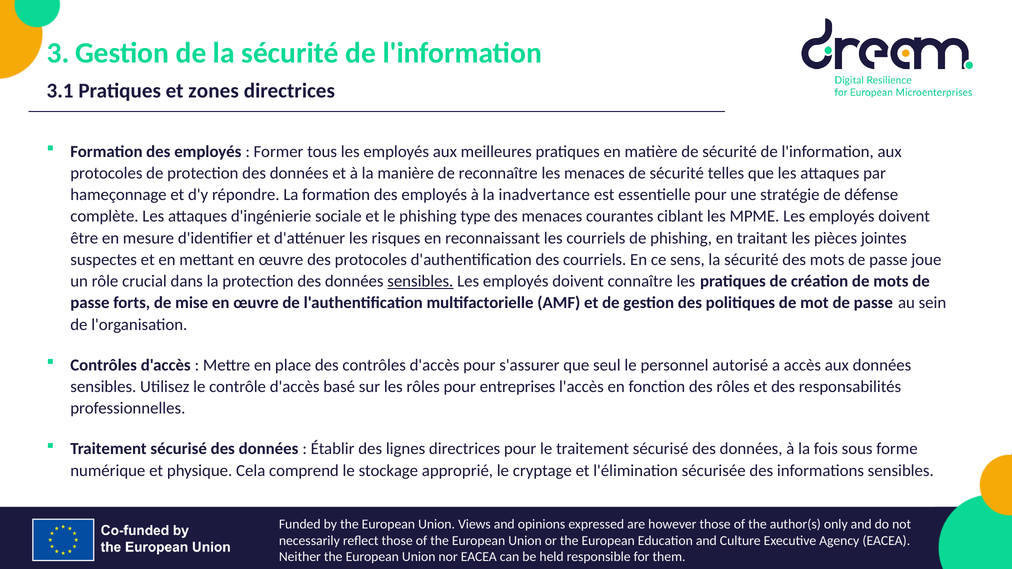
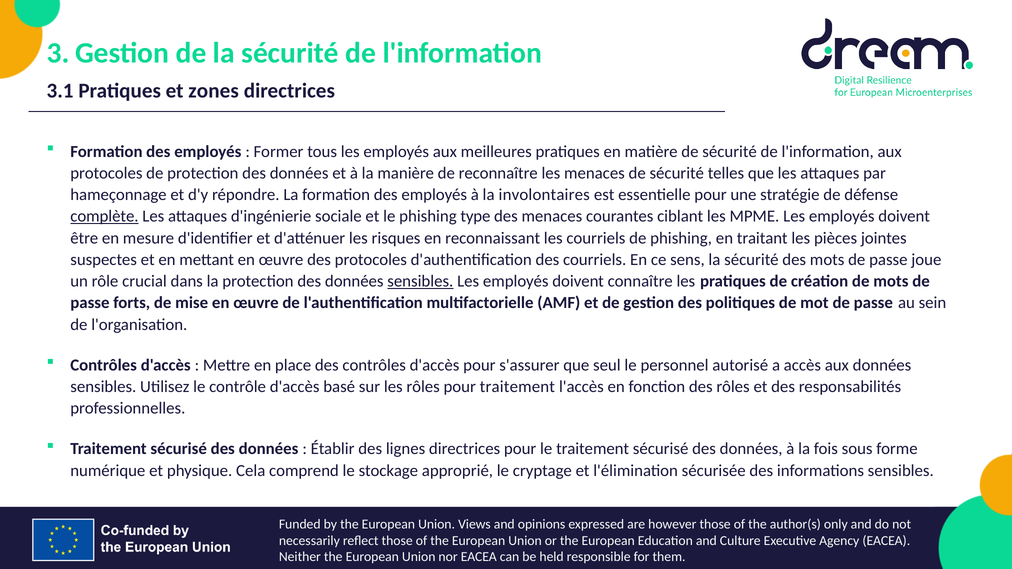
inadvertance: inadvertance -> involontaires (544, 195)
complète underline: none -> present (104, 216)
pour entreprises: entreprises -> traitement (517, 387)
